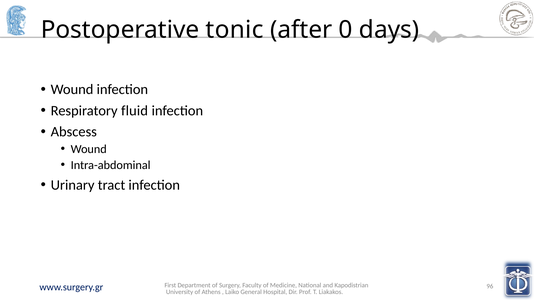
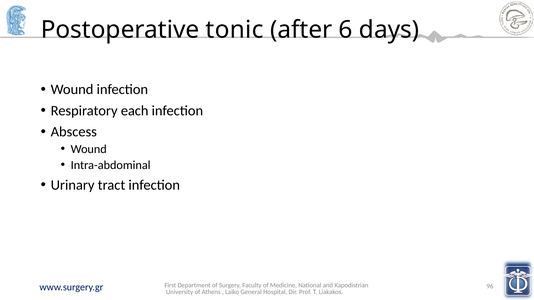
0: 0 -> 6 (346, 30)
fluid: fluid -> each (135, 111)
